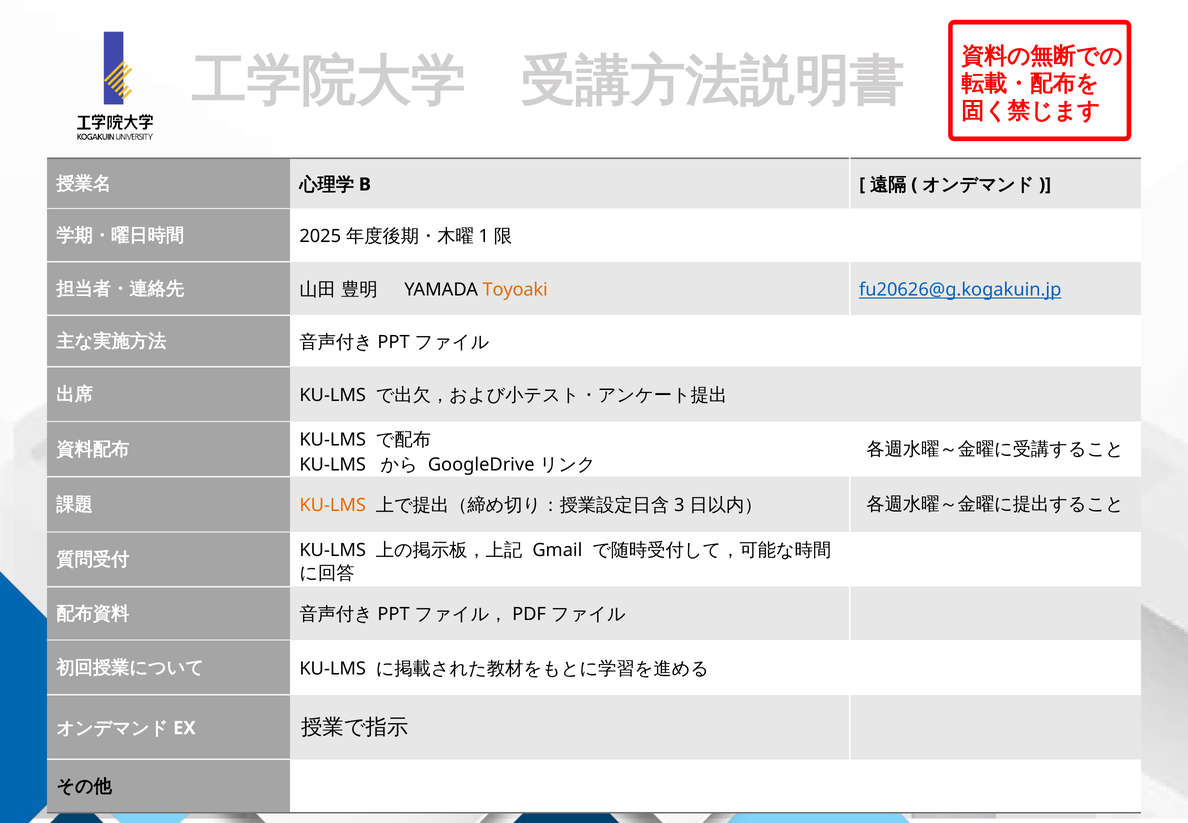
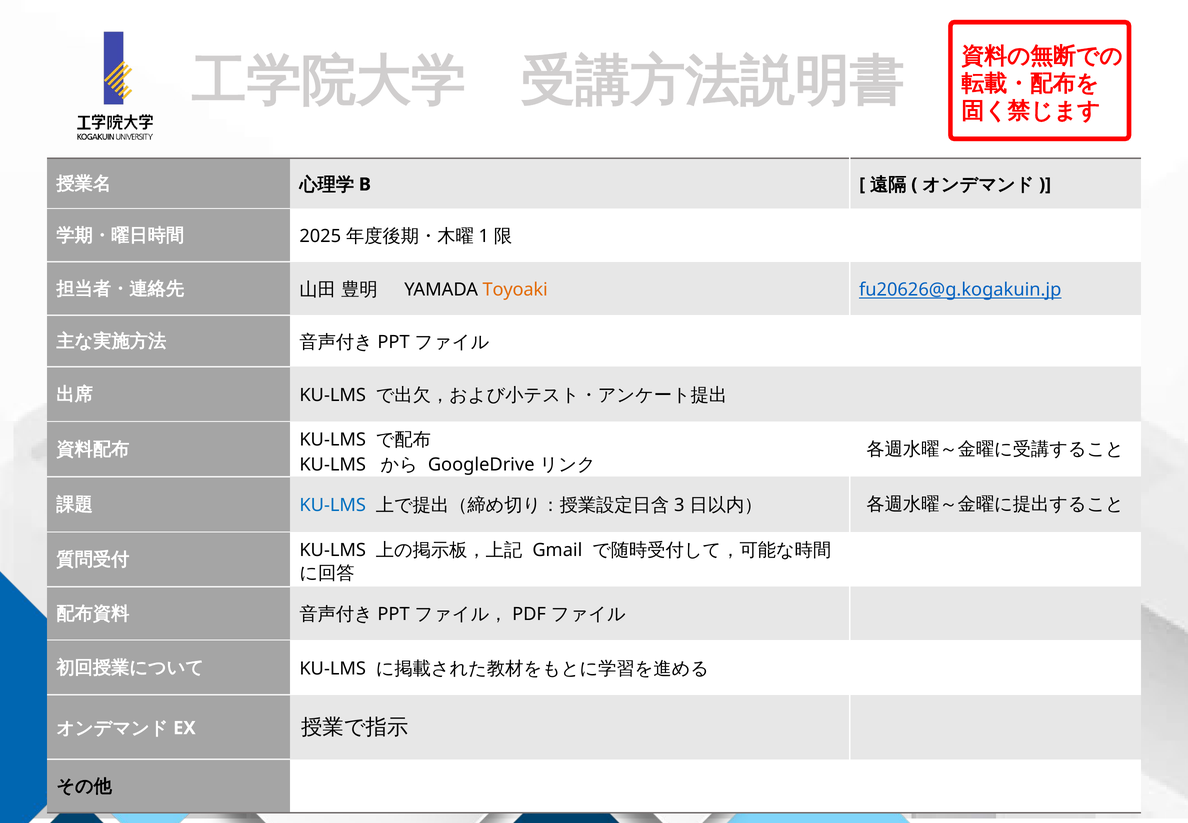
KU-LMS colour: orange -> blue (333, 505)
